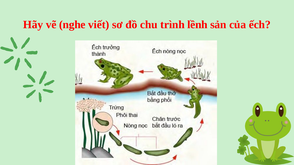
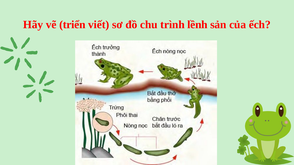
nghe: nghe -> triển (72, 25)
